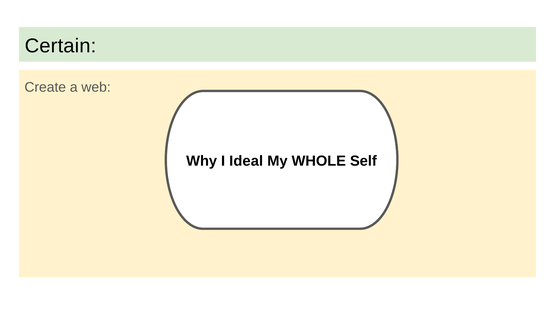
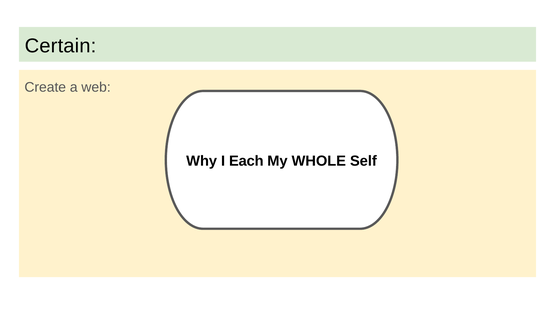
Ideal: Ideal -> Each (246, 161)
